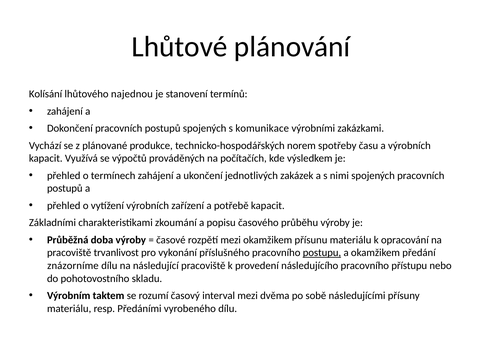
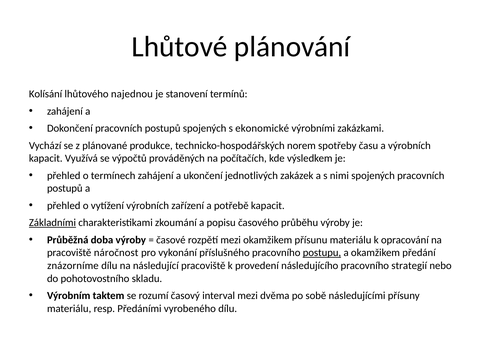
komunikace: komunikace -> ekonomické (262, 128)
Základními underline: none -> present (52, 222)
trvanlivost: trvanlivost -> náročnost (116, 252)
přístupu: přístupu -> strategií (409, 265)
